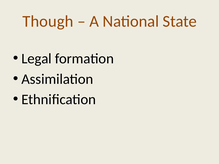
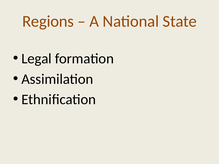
Though: Though -> Regions (48, 21)
